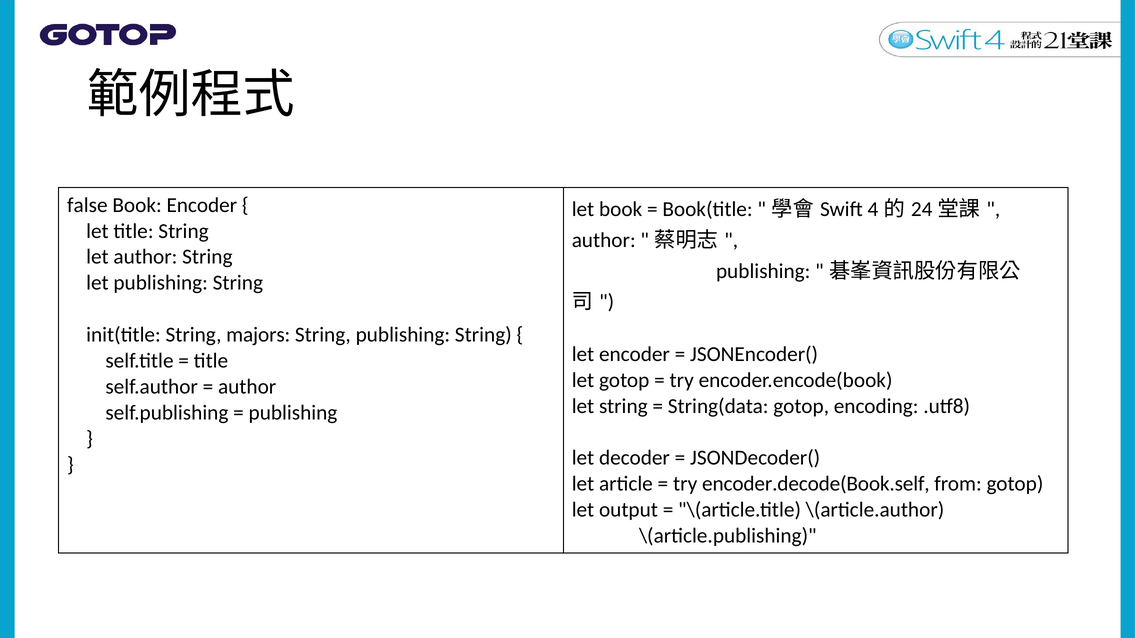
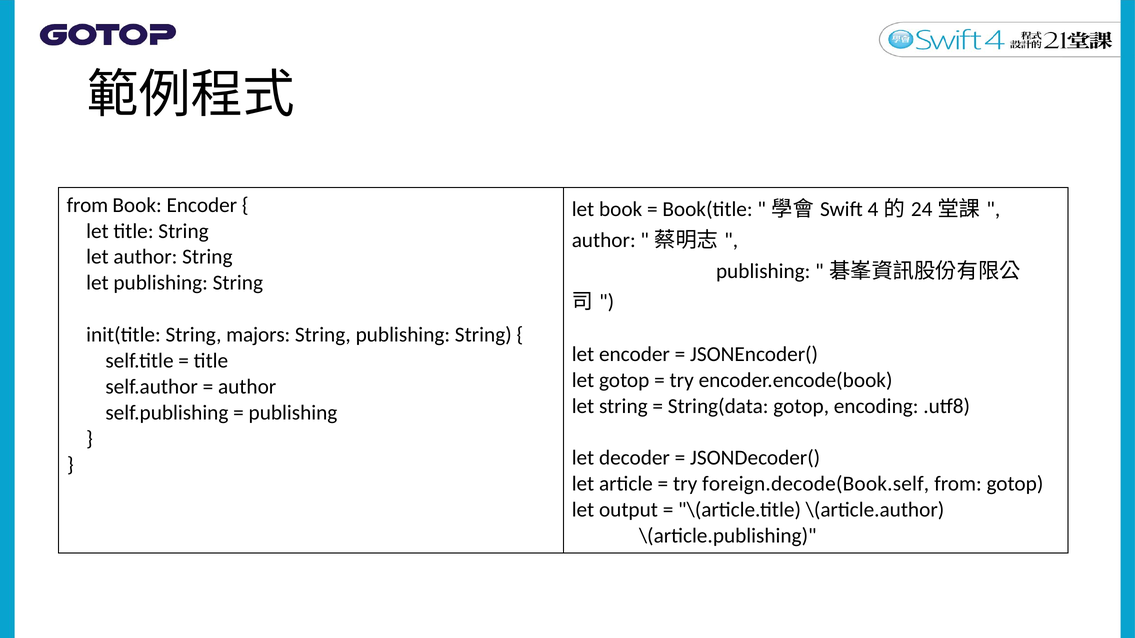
false: false -> from (87, 205)
encoder.decode(Book.self: encoder.decode(Book.self -> foreign.decode(Book.self (816, 484)
